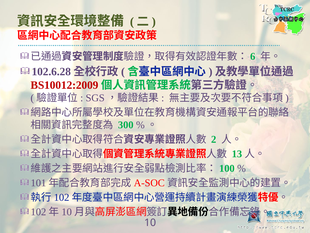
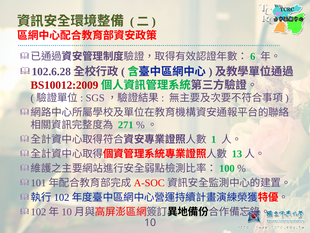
300: 300 -> 271 (126, 125)
2: 2 -> 1 (214, 139)
